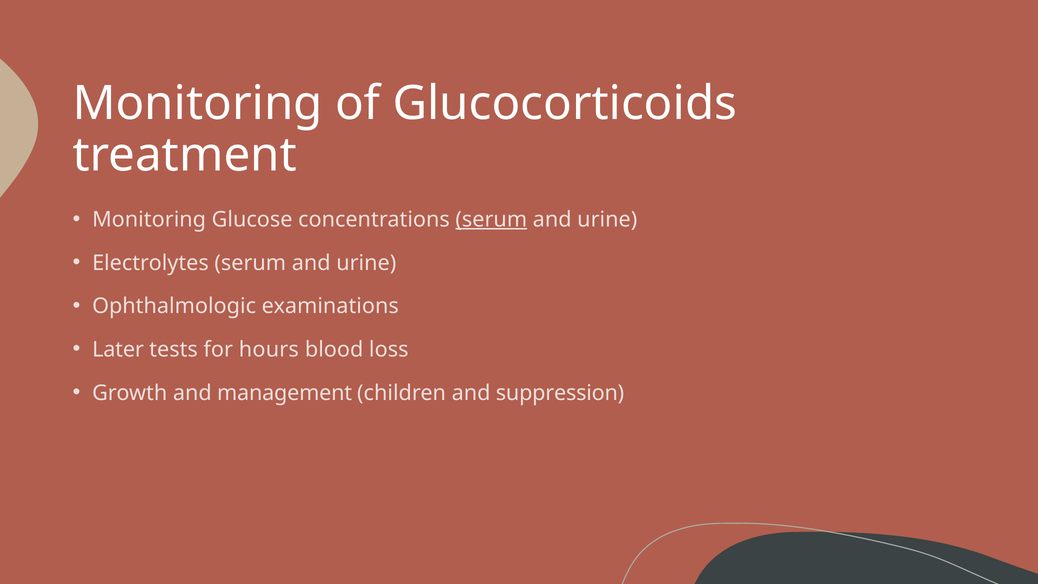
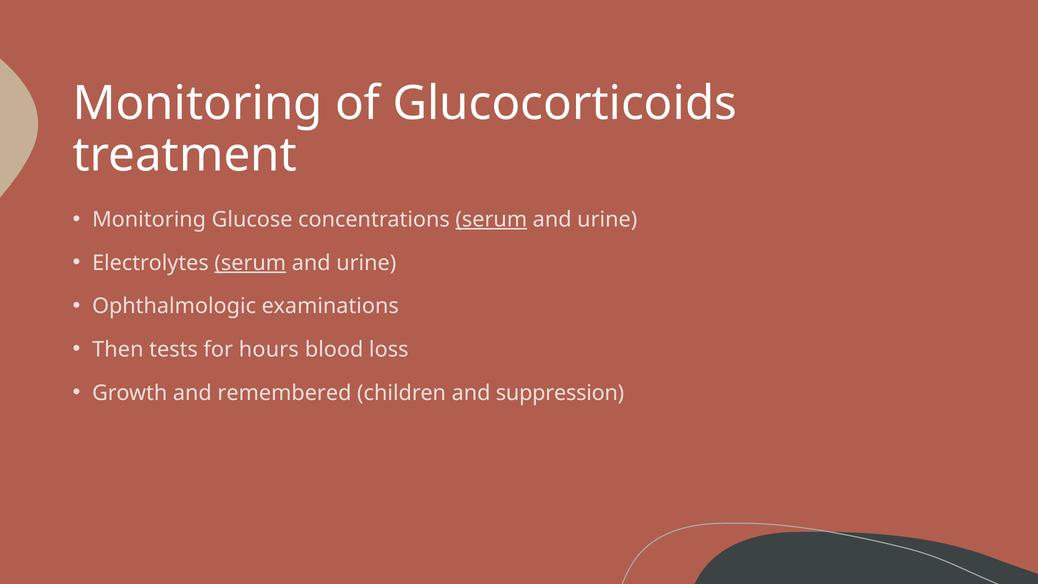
serum underline: none -> present (250, 263)
Later: Later -> Then (118, 349)
management: management -> remembered (284, 393)
